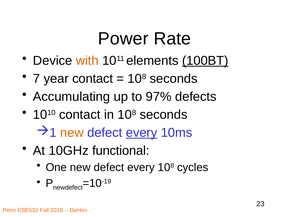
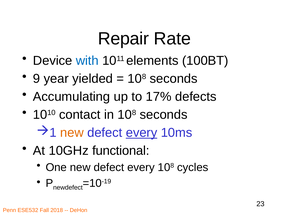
Power: Power -> Repair (123, 39)
with colour: orange -> blue (87, 61)
100BT underline: present -> none (205, 61)
7: 7 -> 9 (37, 79)
year contact: contact -> yielded (93, 79)
97%: 97% -> 17% (159, 97)
